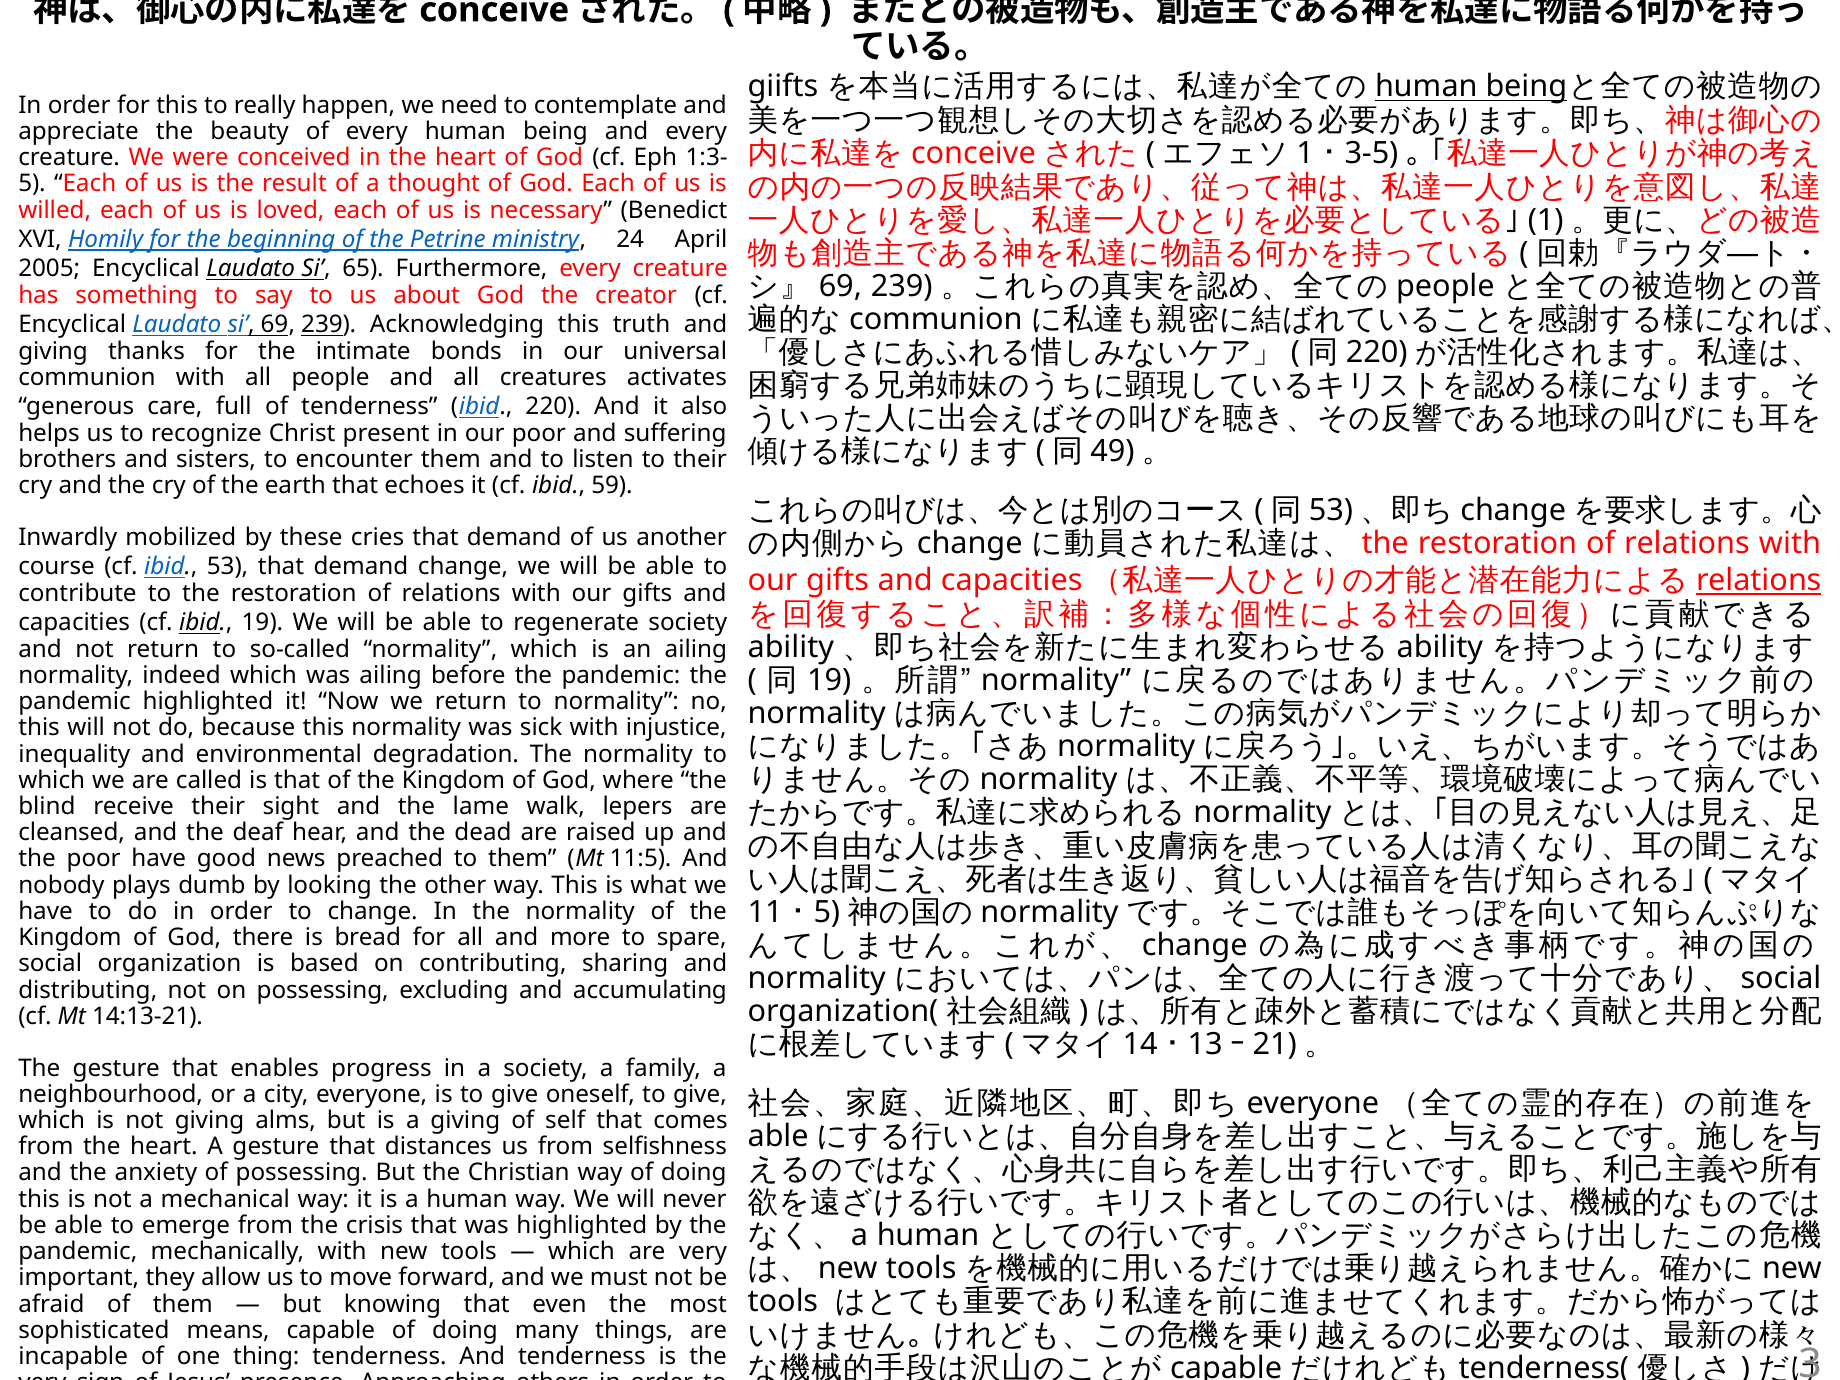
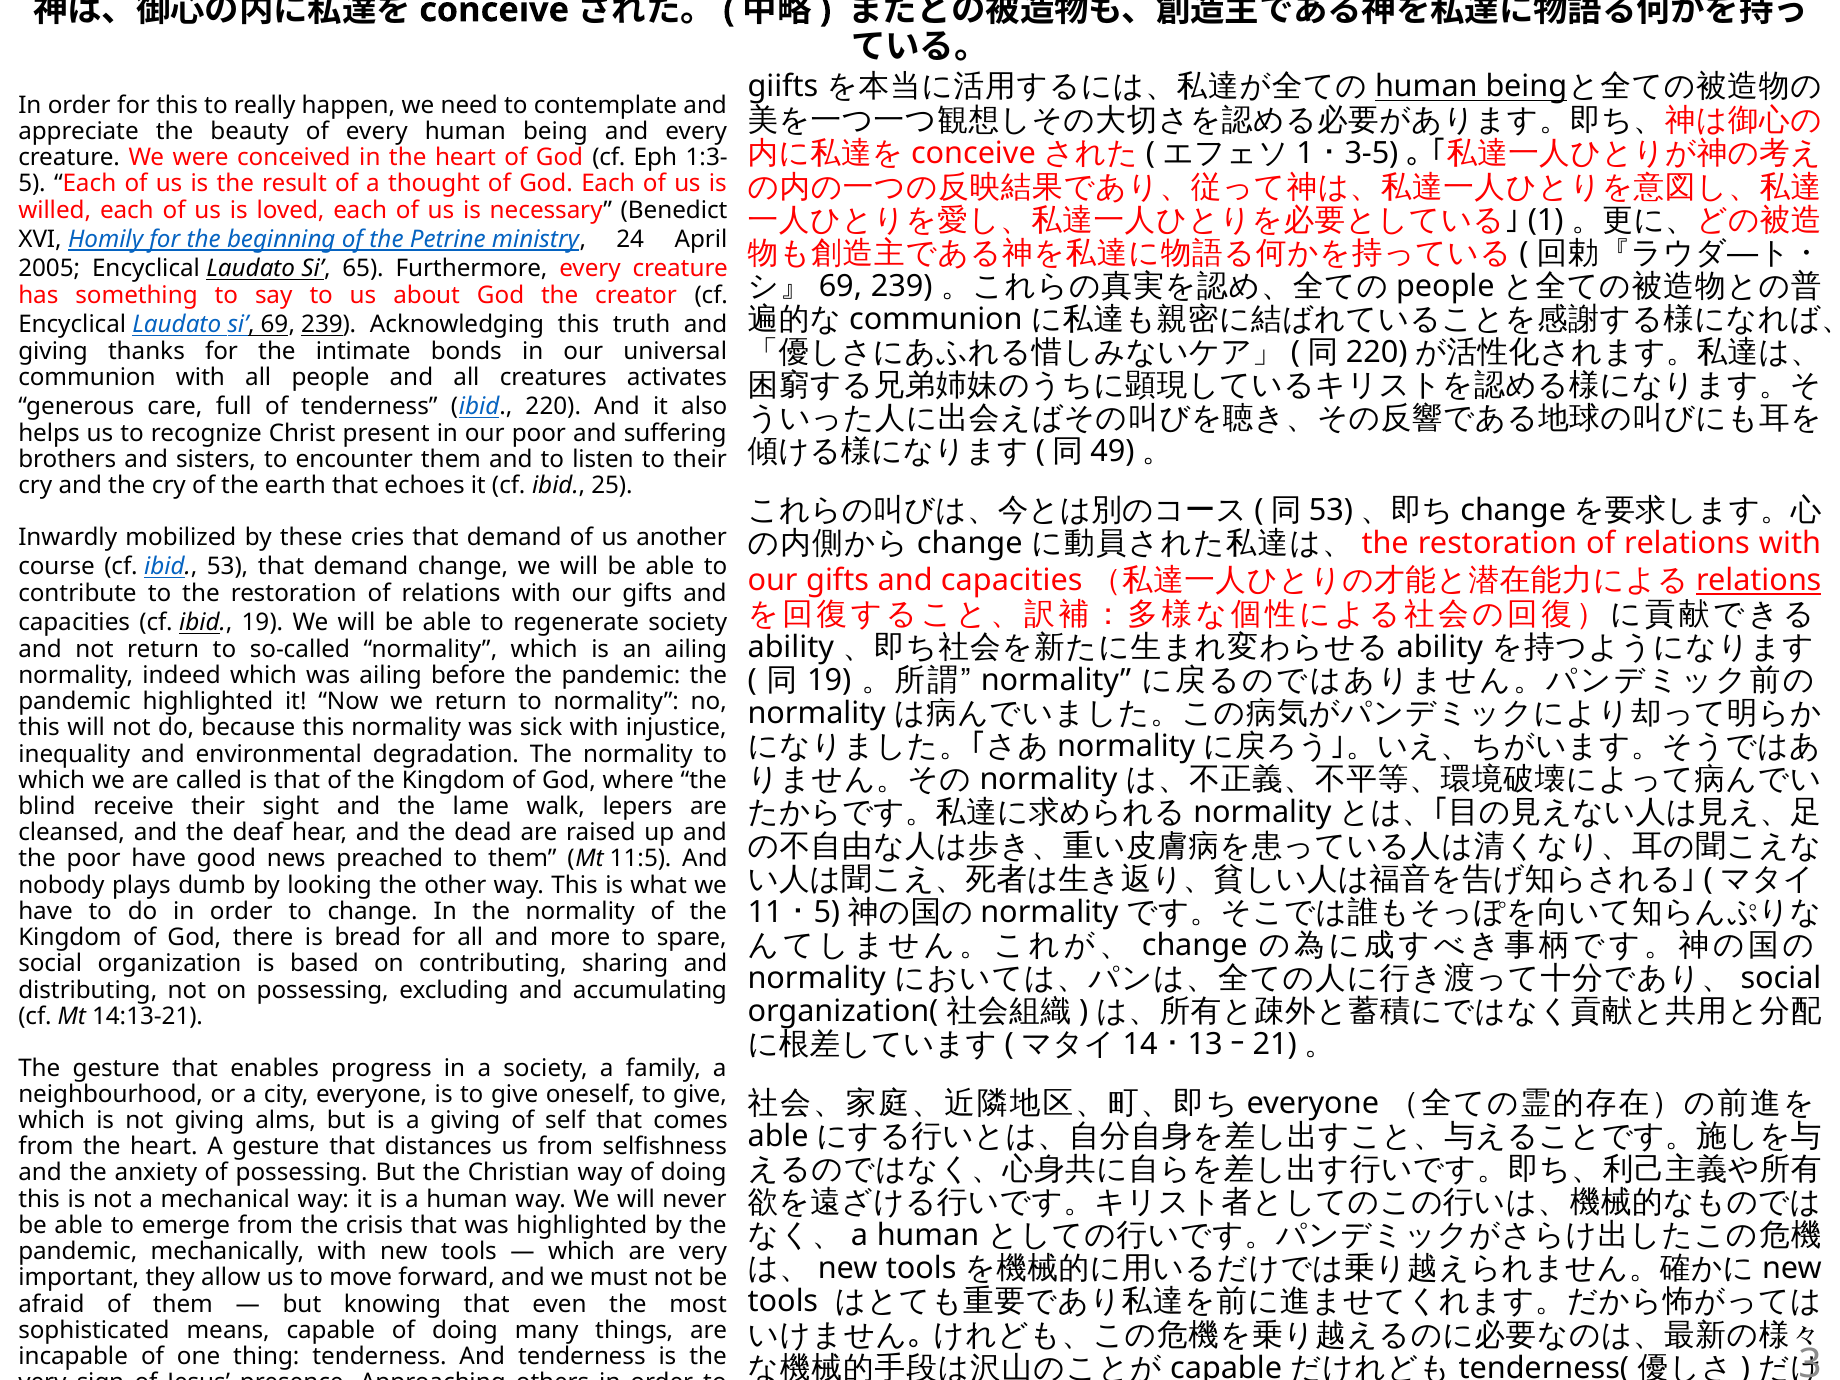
59: 59 -> 25 (612, 486)
